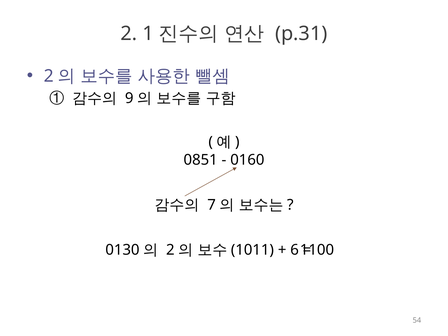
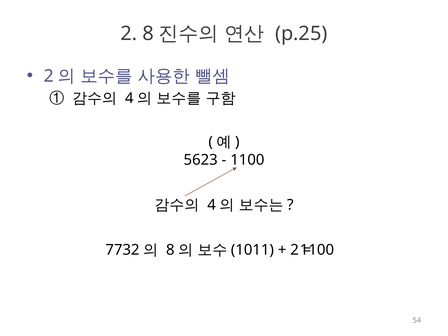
2 1: 1 -> 8 (148, 34)
p.31: p.31 -> p.25 (301, 34)
9: 9 -> 4 (129, 98)
0851: 0851 -> 5623 (201, 160)
0160: 0160 -> 1100 (247, 160)
7: 7 -> 4 (212, 205)
0130: 0130 -> 7732 (122, 250)
2: 2 -> 8 (170, 250)
6: 6 -> 2 (295, 250)
